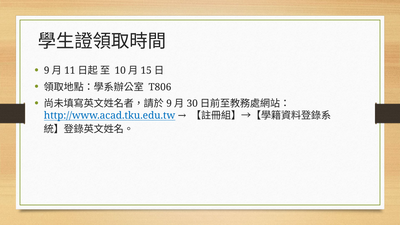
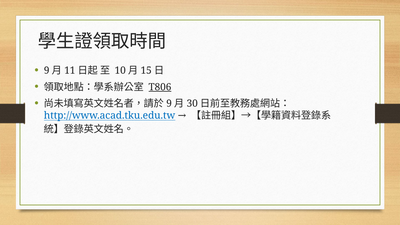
T806 underline: none -> present (160, 87)
